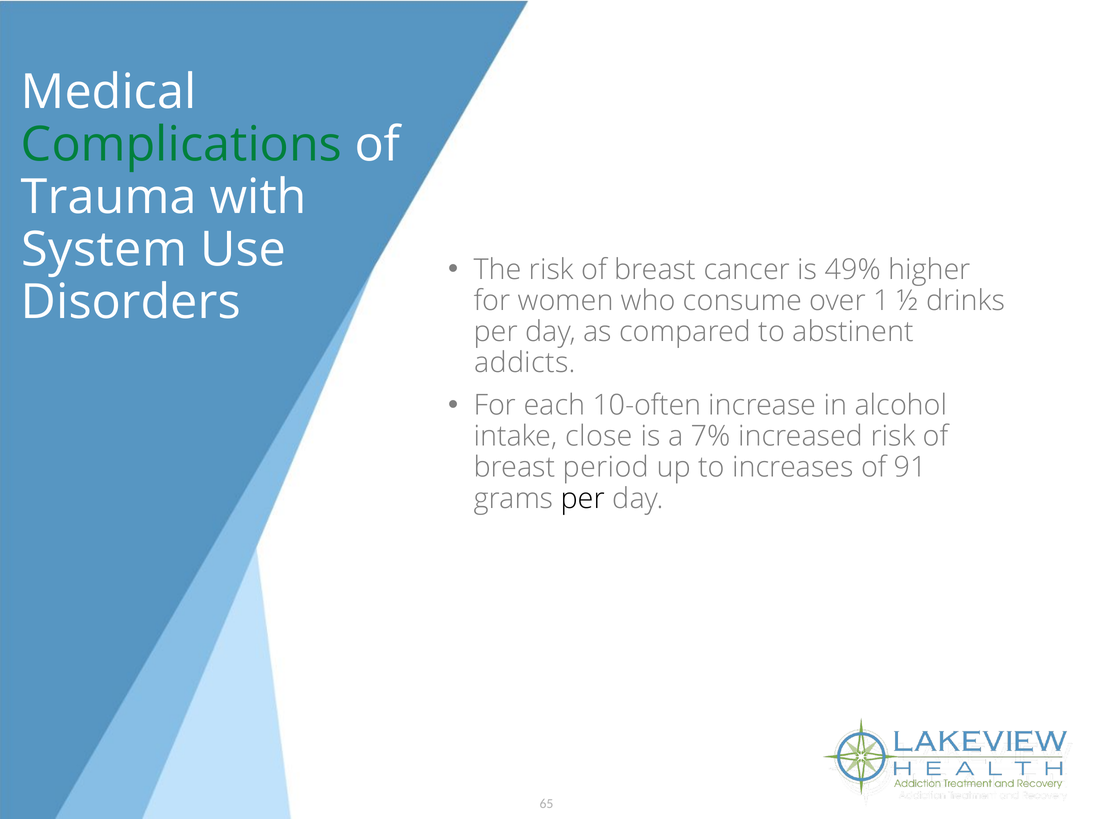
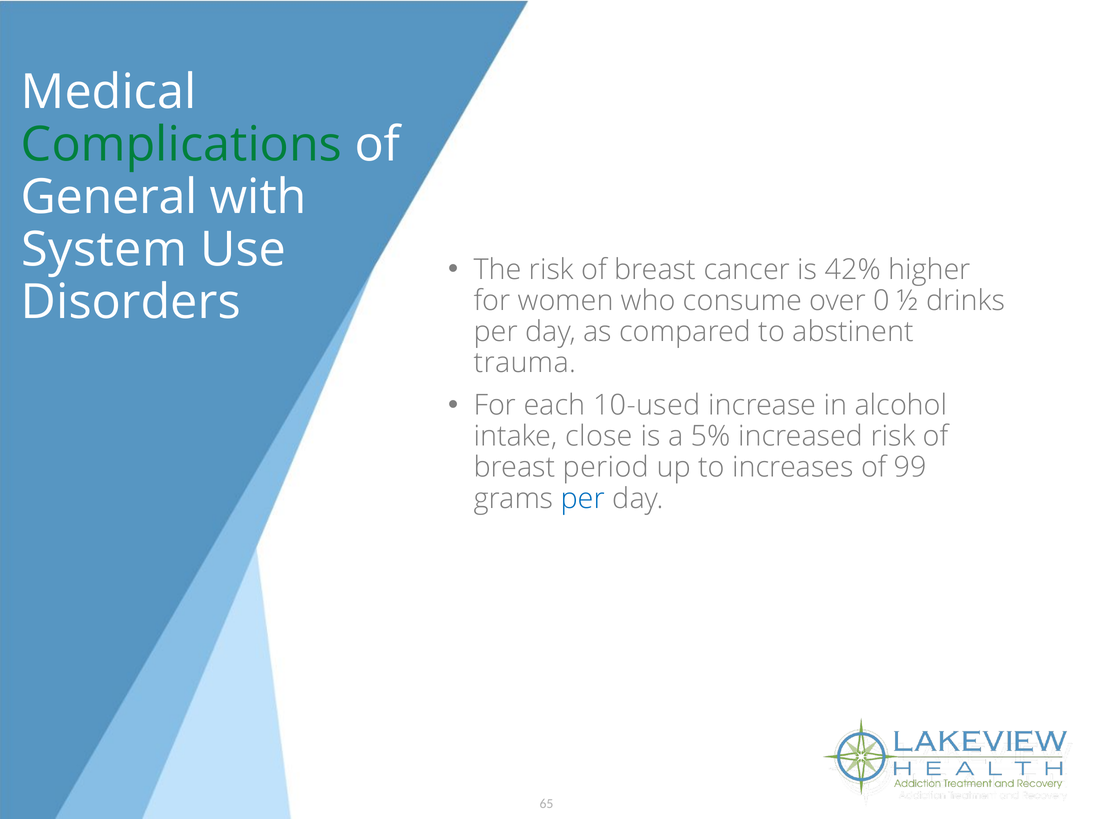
Trauma: Trauma -> General (109, 198)
49%: 49% -> 42% (853, 270)
1: 1 -> 0 (882, 301)
addicts: addicts -> trauma (525, 363)
10-often: 10-often -> 10-used (647, 406)
7%: 7% -> 5% (711, 437)
91: 91 -> 99 (910, 468)
per colour: black -> blue (583, 499)
